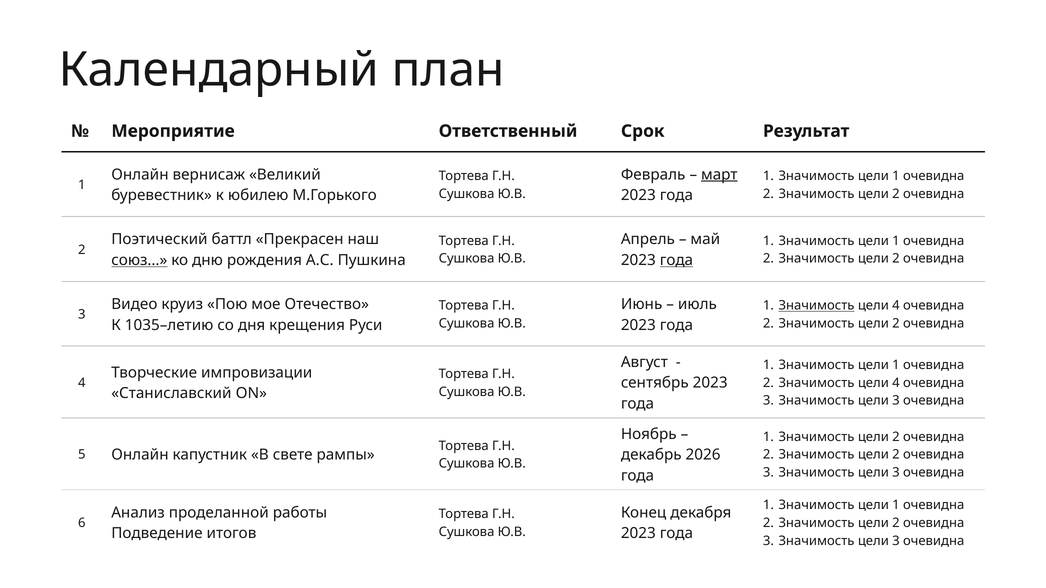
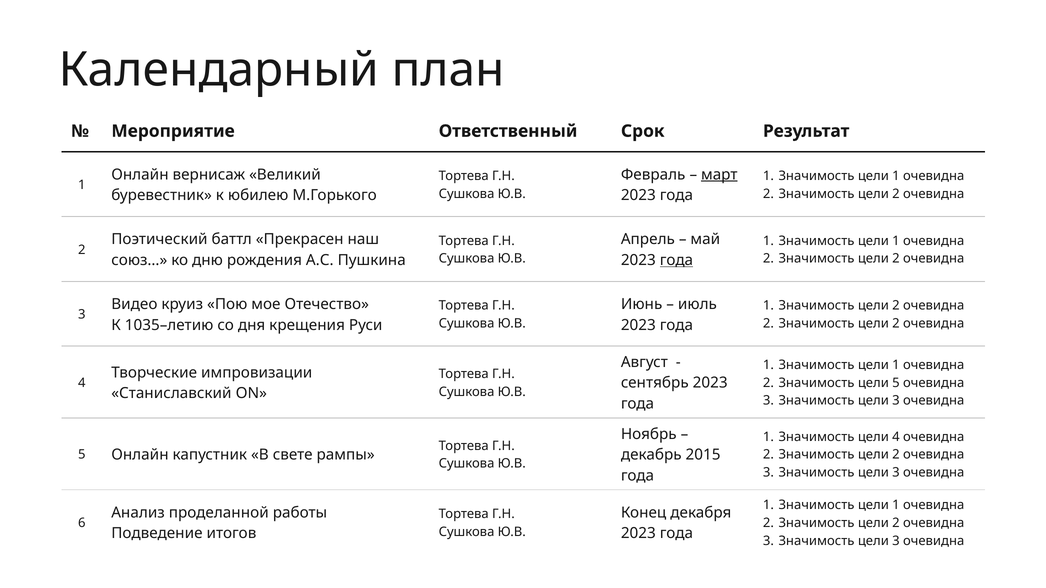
союз… underline: present -> none (139, 260)
Значимость underline: present -> none (816, 306)
4: 4 -> 2 (896, 306)
2 Значимость цели 4: 4 -> 5 (896, 383)
1 Значимость цели 2: 2 -> 4 (896, 437)
2026: 2026 -> 2015 (703, 455)
